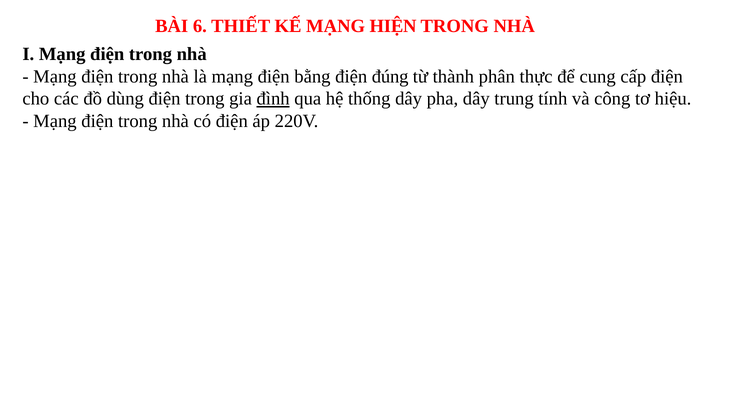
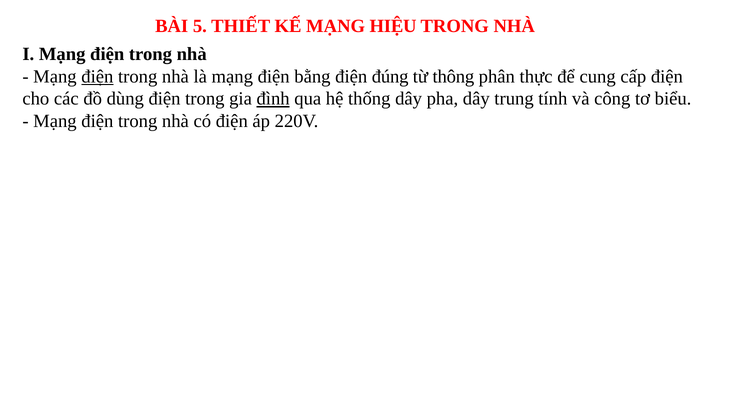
6: 6 -> 5 (200, 26)
HIỆN: HIỆN -> HIỆU (393, 26)
điện underline: none -> present (97, 76)
thành: thành -> thông (453, 76)
hiệu: hiệu -> biểu (673, 99)
